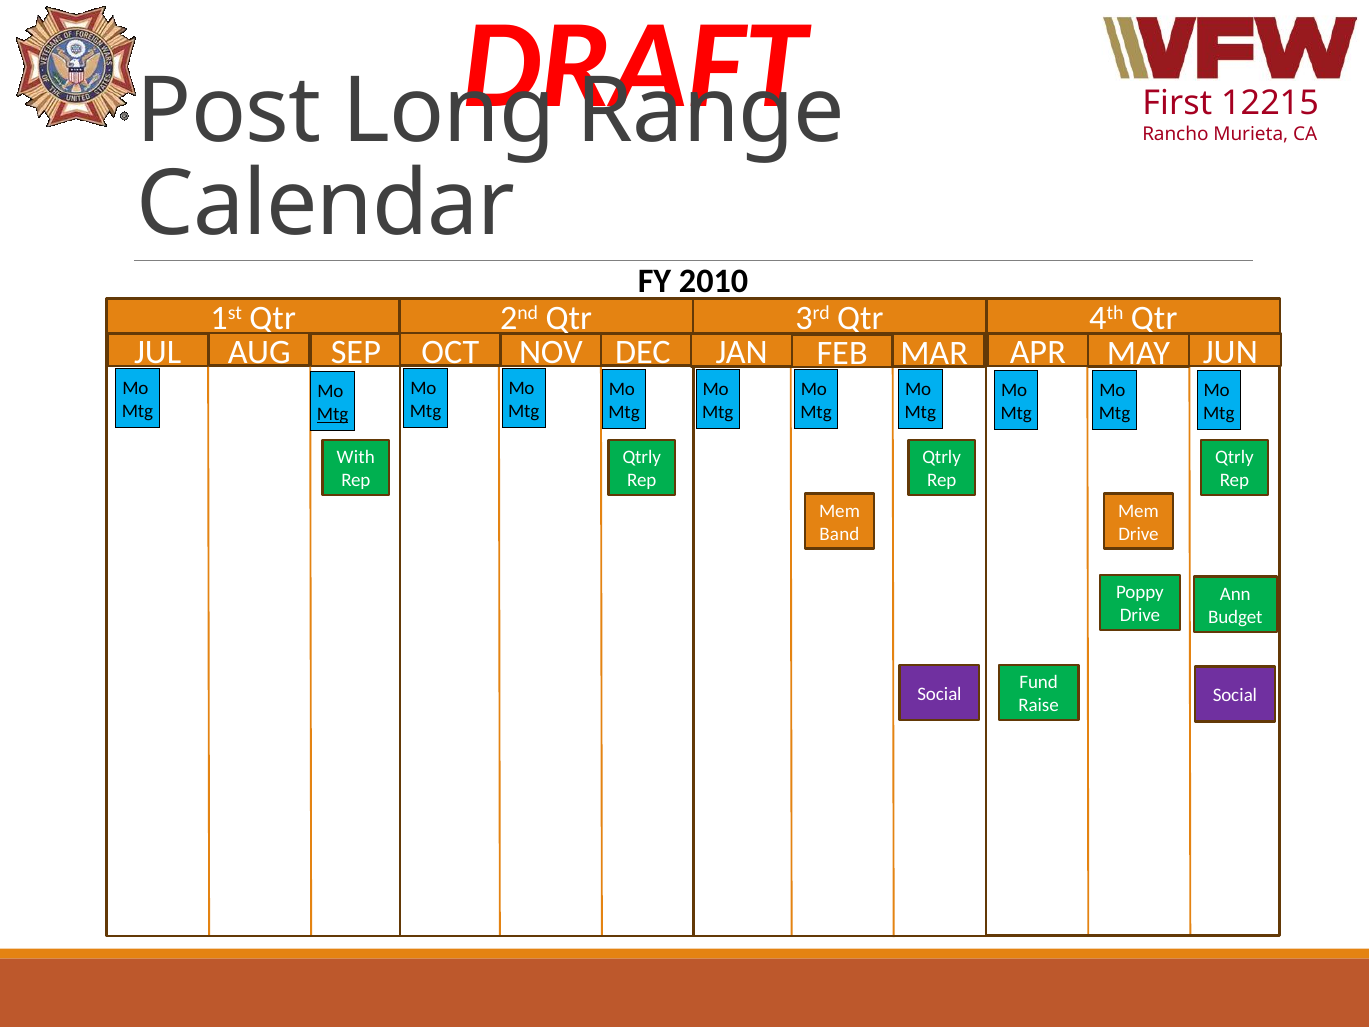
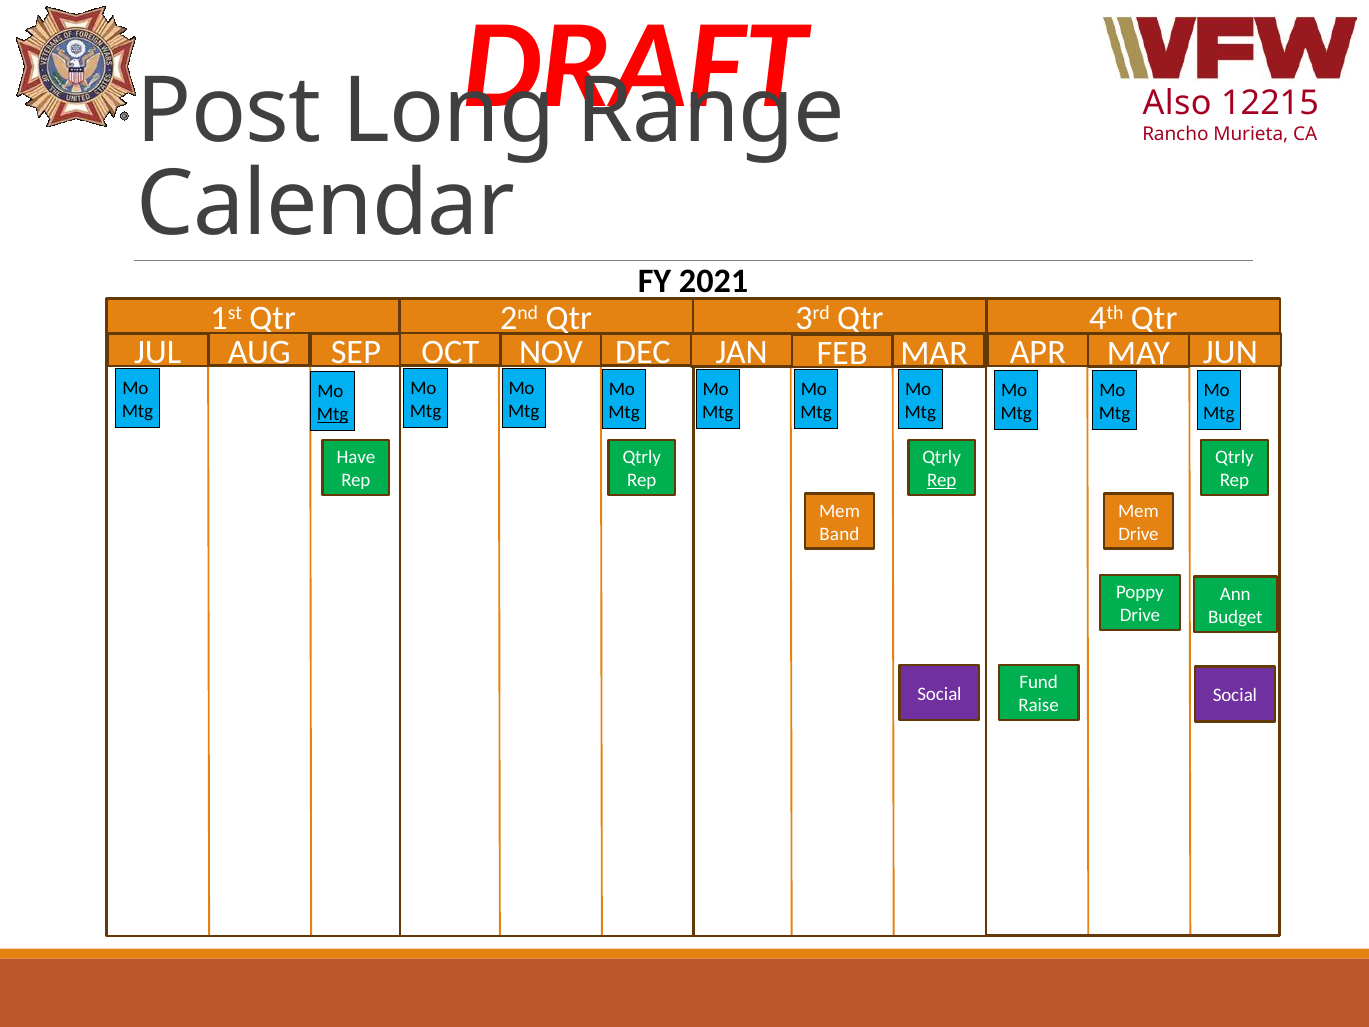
First: First -> Also (1177, 103)
2010: 2010 -> 2021 (714, 281)
With: With -> Have (356, 457)
Rep underline: none -> present (942, 480)
